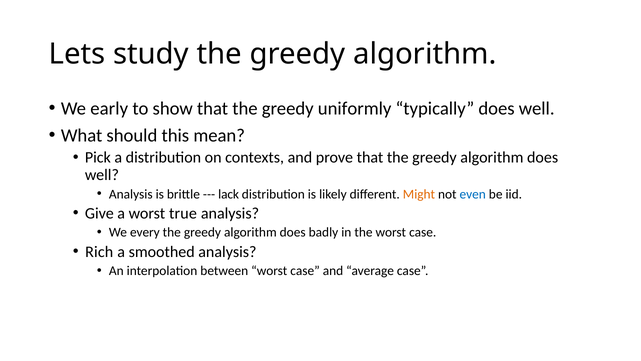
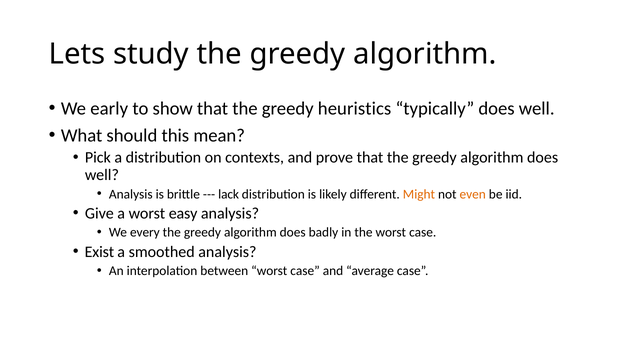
uniformly: uniformly -> heuristics (355, 108)
even colour: blue -> orange (473, 194)
true: true -> easy (183, 213)
Rich: Rich -> Exist (99, 251)
